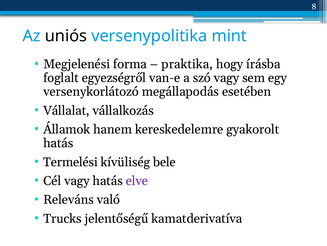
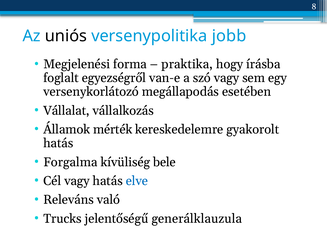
mint: mint -> jobb (229, 36)
hanem: hanem -> mérték (113, 129)
Termelési: Termelési -> Forgalma (70, 162)
elve colour: purple -> blue (137, 180)
kamatderivatíva: kamatderivatíva -> generálklauzula (197, 218)
